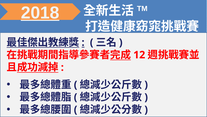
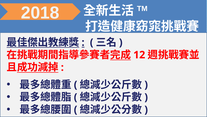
2018 underline: present -> none (40, 13)
